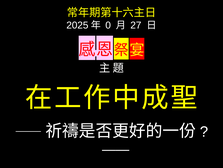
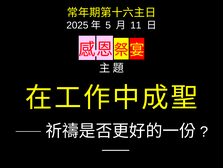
0: 0 -> 5 (108, 25)
27: 27 -> 11 (136, 25)
